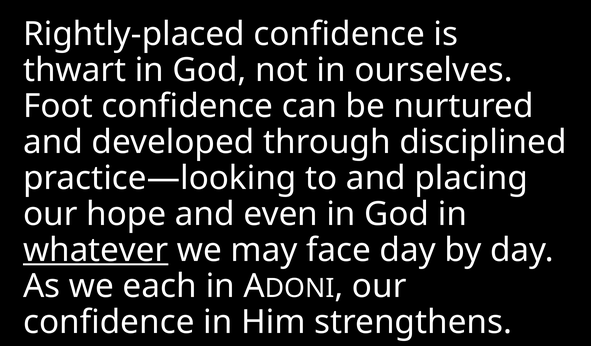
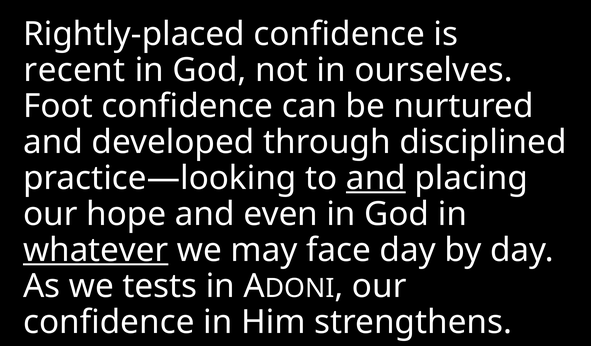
thwart: thwart -> recent (74, 70)
and underline: none -> present (376, 178)
each: each -> tests (160, 286)
